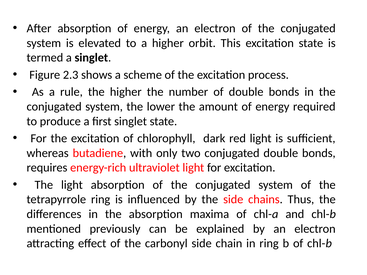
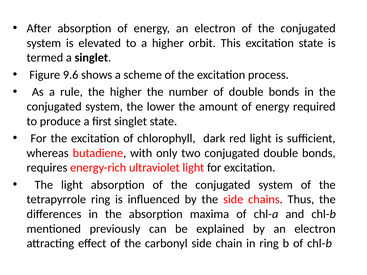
2.3: 2.3 -> 9.6 (71, 75)
